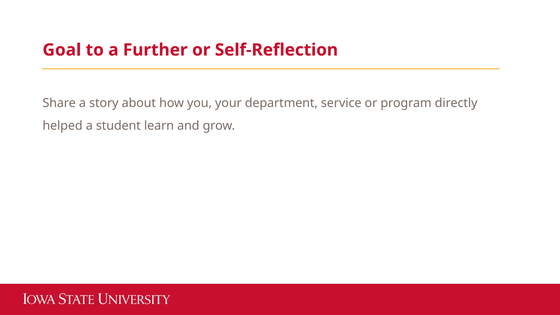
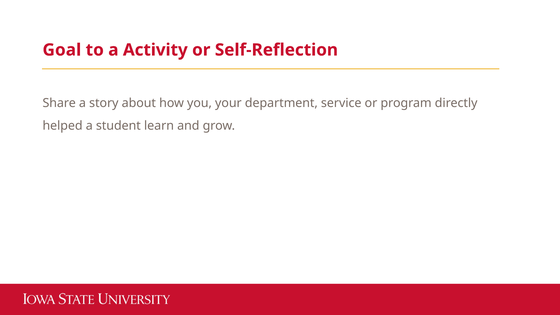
Further: Further -> Activity (155, 50)
